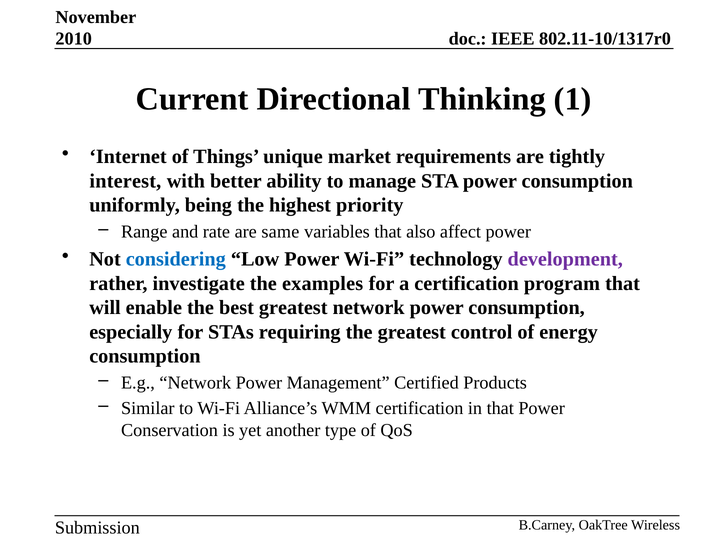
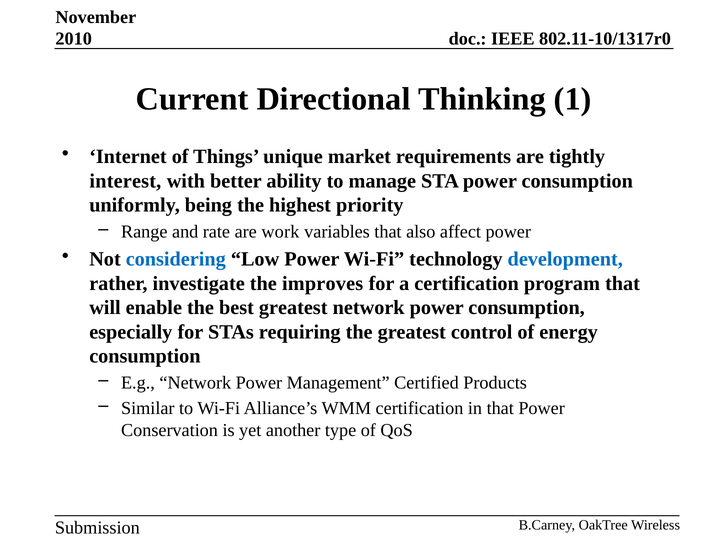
same: same -> work (280, 232)
development colour: purple -> blue (565, 259)
examples: examples -> improves (323, 283)
